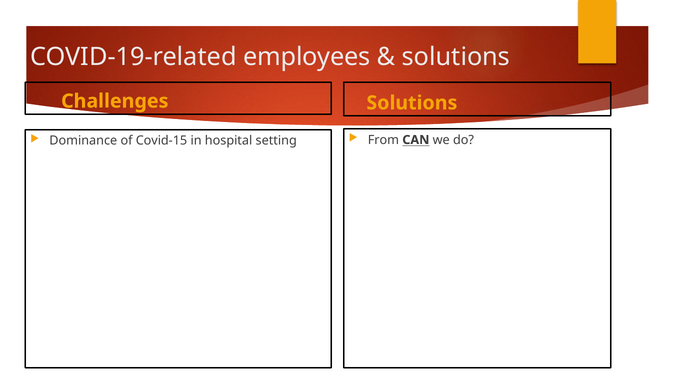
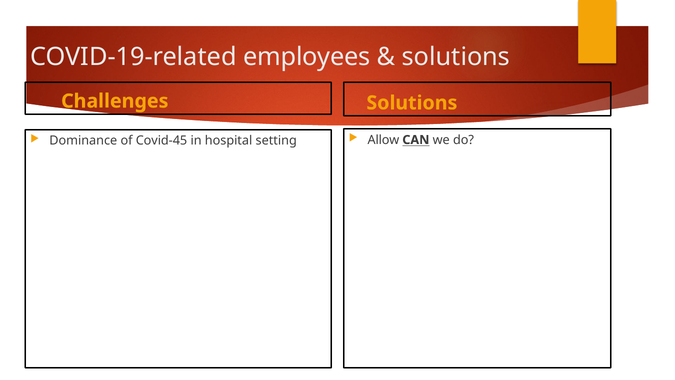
From: From -> Allow (383, 140)
Covid-15: Covid-15 -> Covid-45 (162, 141)
